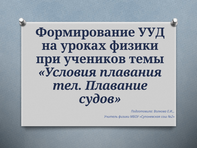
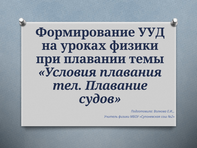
учеников: учеников -> плавании (95, 59)
